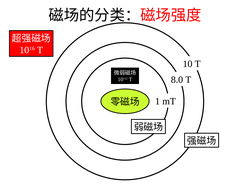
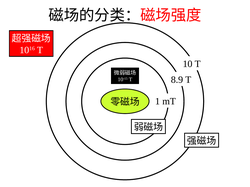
8.0: 8.0 -> 8.9 (177, 80)
